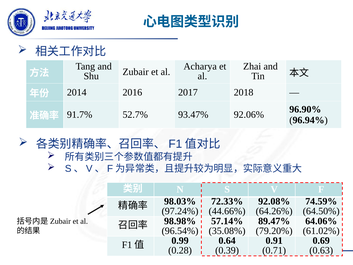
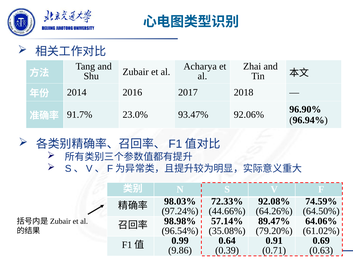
52.7%: 52.7% -> 23.0% (135, 115)
0.28: 0.28 -> 9.86 (180, 250)
